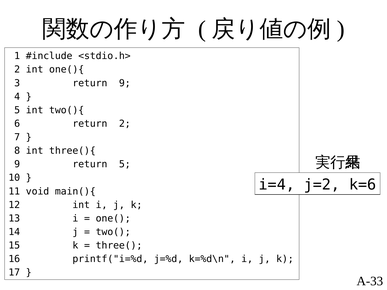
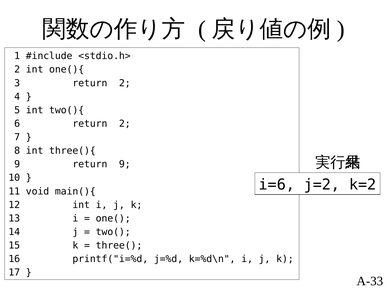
3 return 9: 9 -> 2 (125, 83)
return 5: 5 -> 9 (125, 164)
i=4: i=4 -> i=6 (277, 185)
k=6: k=6 -> k=2 (363, 185)
